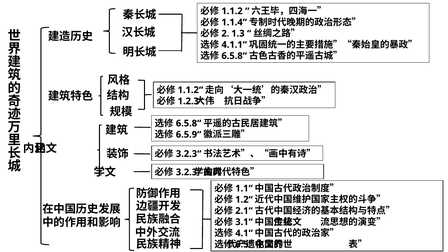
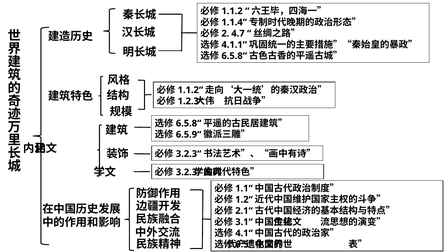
1.3: 1.3 -> 4.7 (238, 33)
